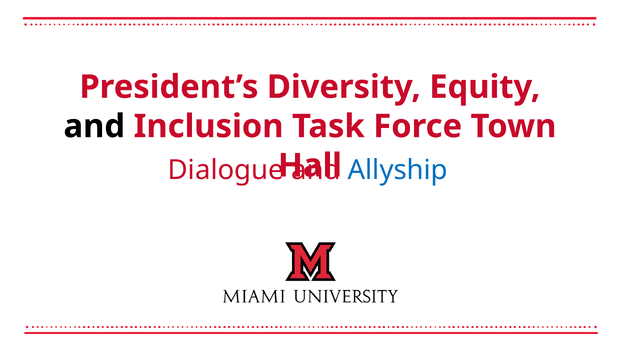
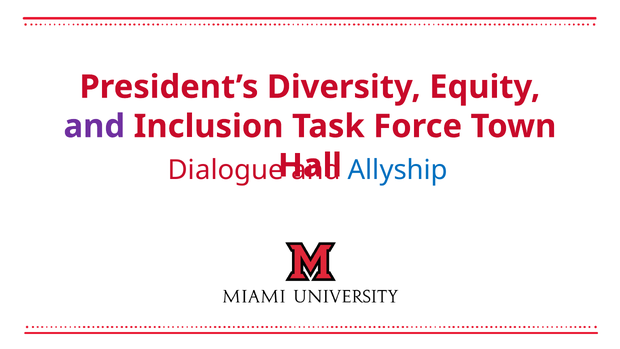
and colour: black -> purple (94, 126)
